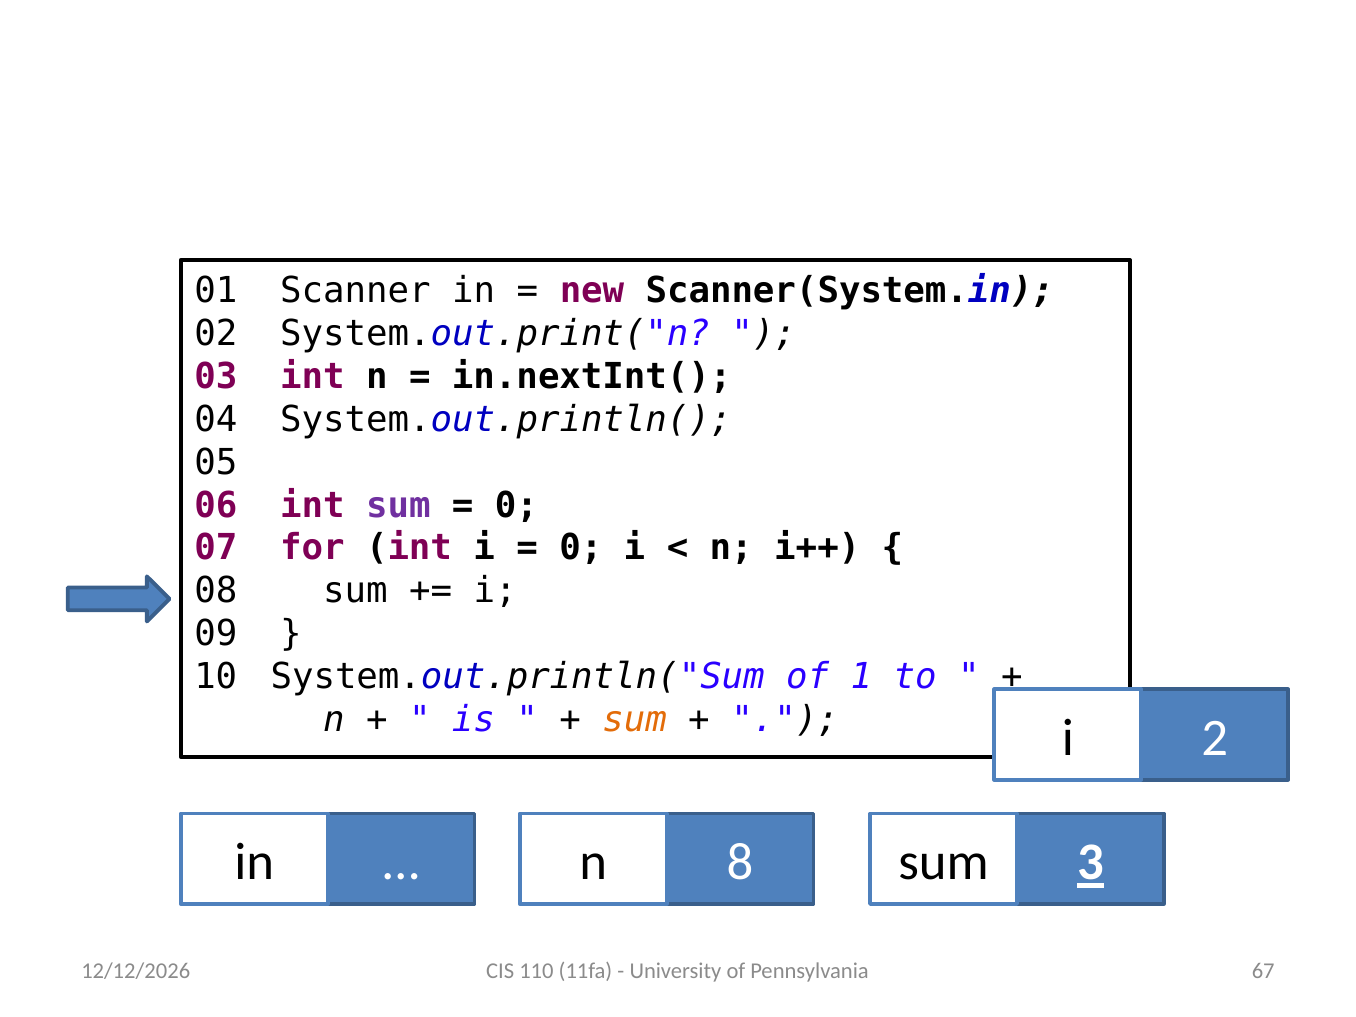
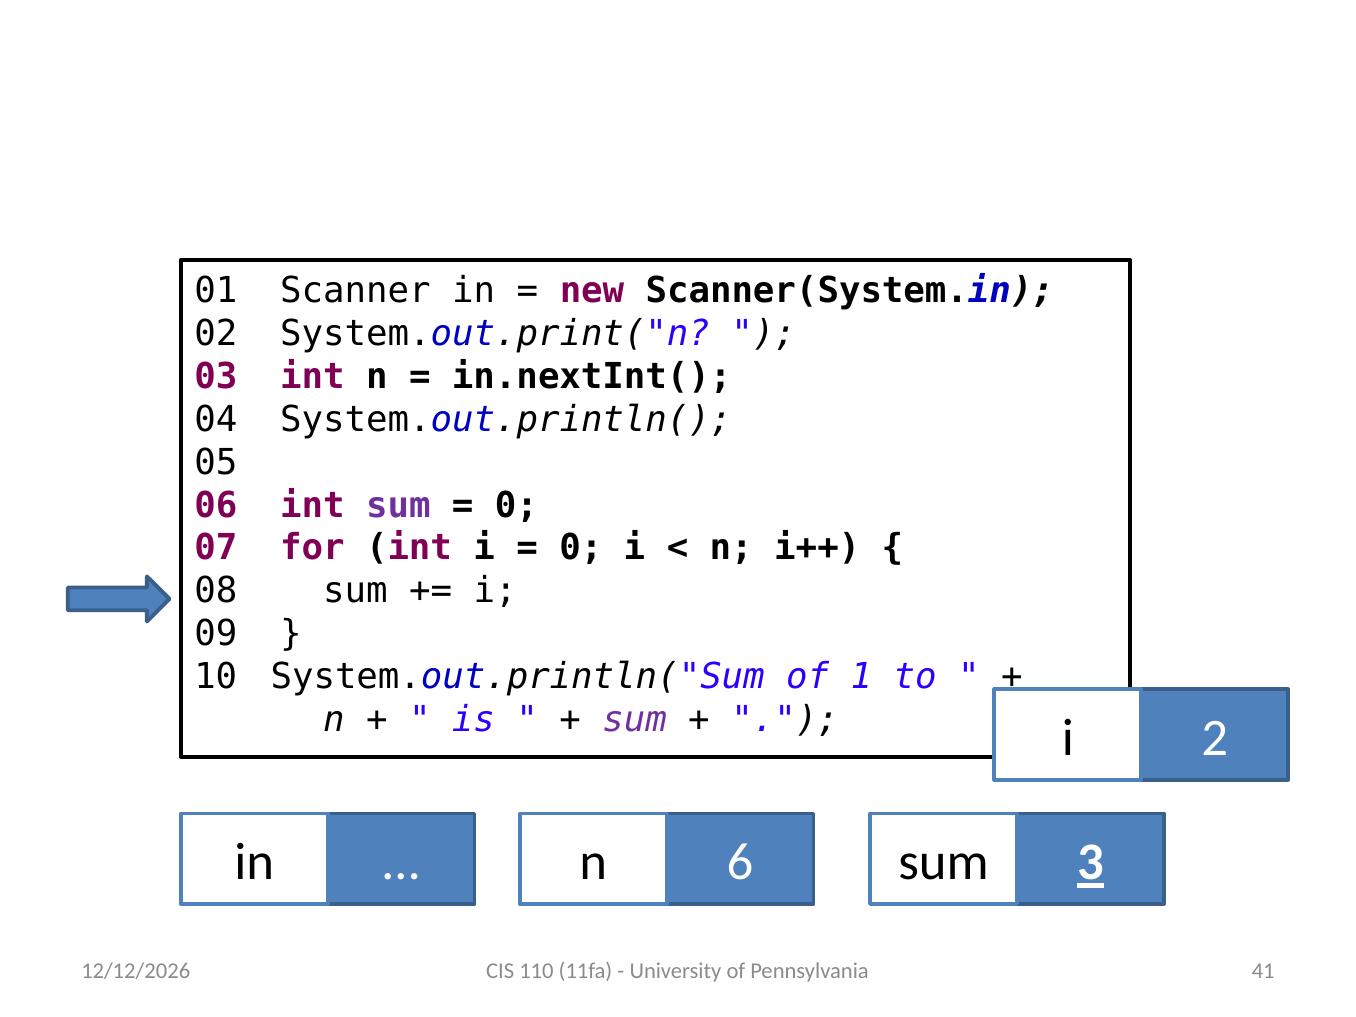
sum colour: orange -> purple (635, 720)
8: 8 -> 6 (740, 862)
67: 67 -> 41 (1263, 971)
